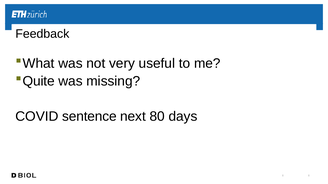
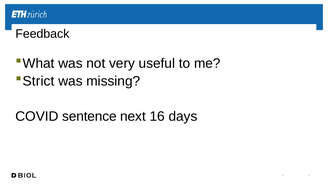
Quite: Quite -> Strict (39, 81)
80: 80 -> 16 (157, 117)
